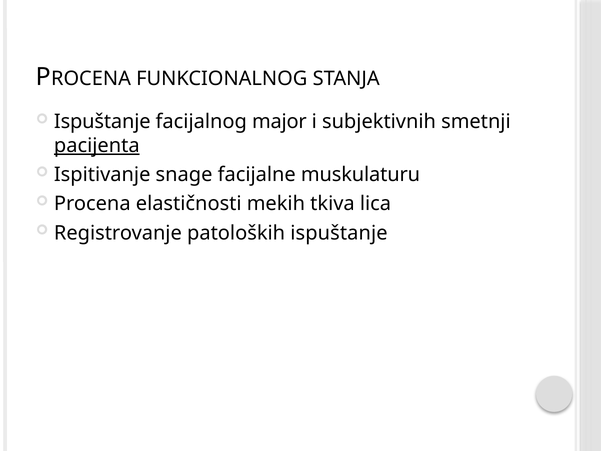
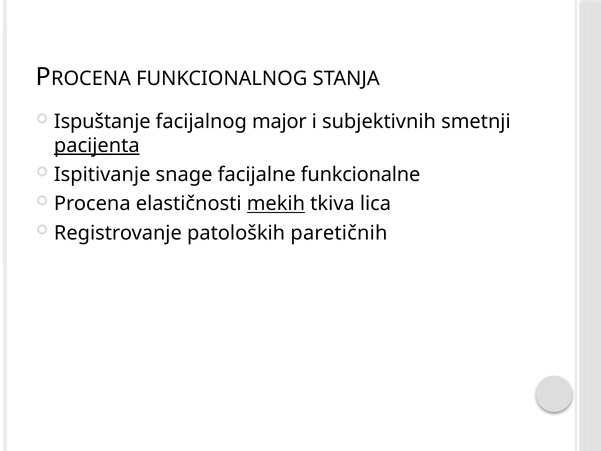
muskulaturu: muskulaturu -> funkcionalne (361, 175)
mekih underline: none -> present (276, 204)
patoloških ispuštanje: ispuštanje -> paretičnih (339, 233)
